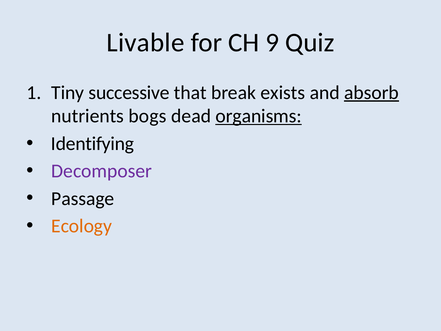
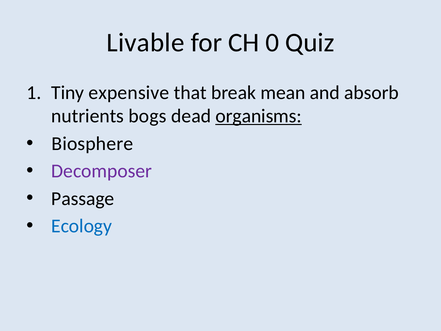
9: 9 -> 0 (272, 43)
successive: successive -> expensive (129, 93)
exists: exists -> mean (283, 93)
absorb underline: present -> none (372, 93)
Identifying: Identifying -> Biosphere (92, 143)
Ecology colour: orange -> blue (82, 226)
